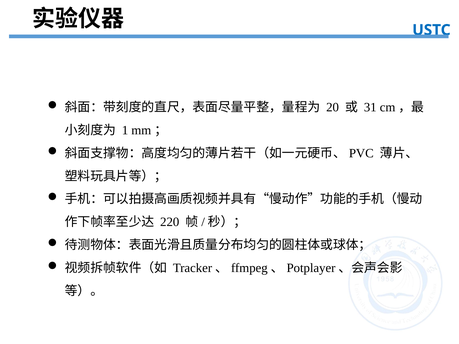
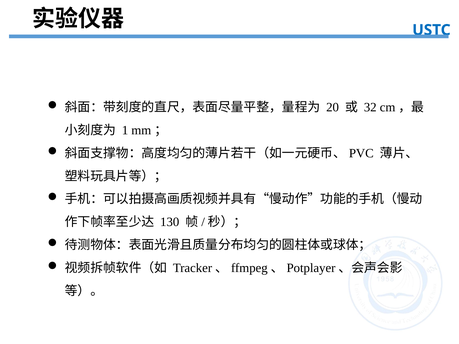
31: 31 -> 32 (370, 107)
220: 220 -> 130 (170, 222)
